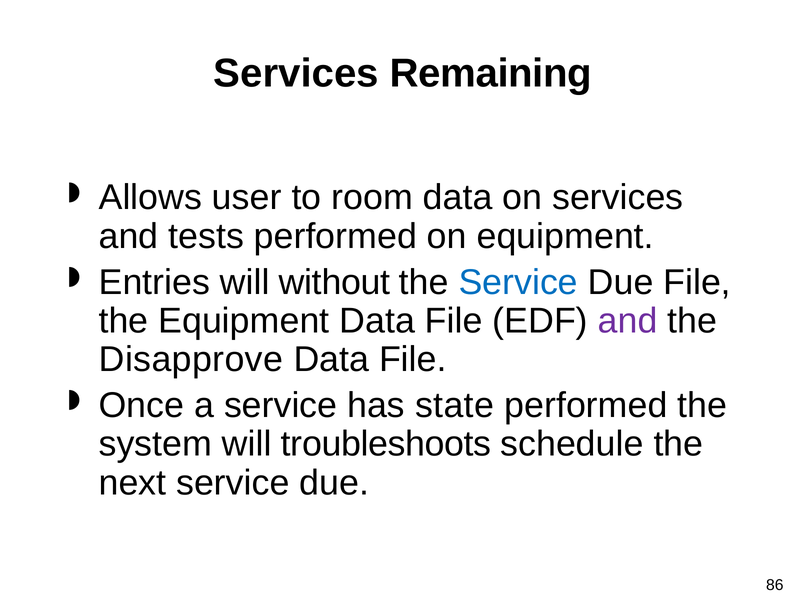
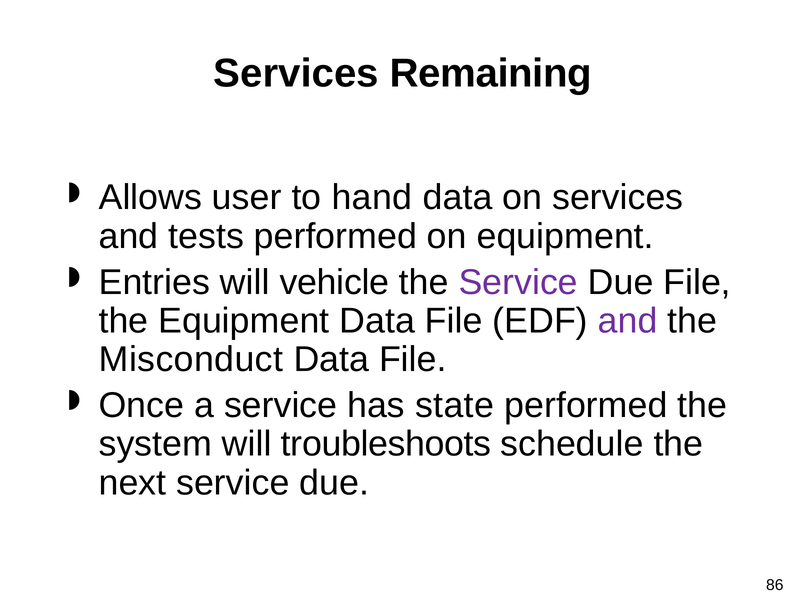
room: room -> hand (372, 198)
without: without -> vehicle (334, 282)
Service colour: blue -> purple (518, 282)
Disapprove: Disapprove -> Misconduct (191, 359)
